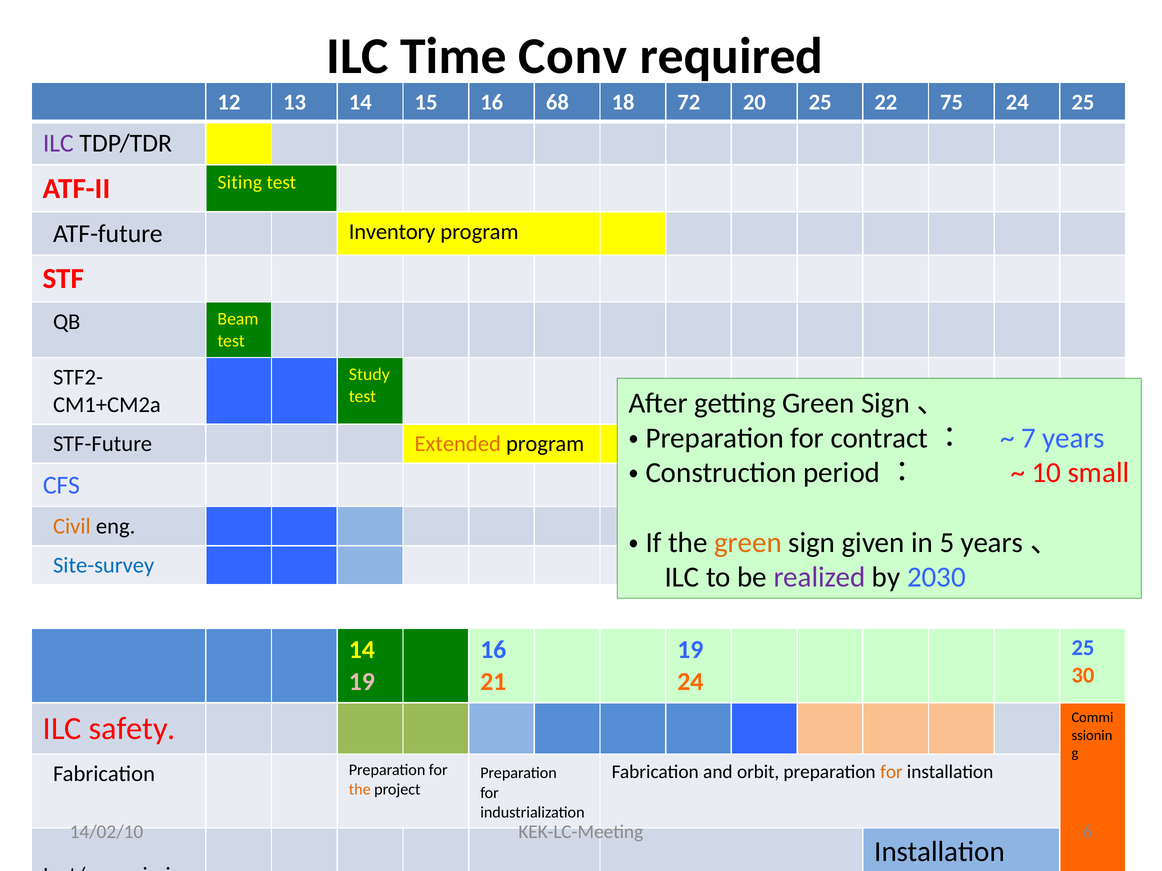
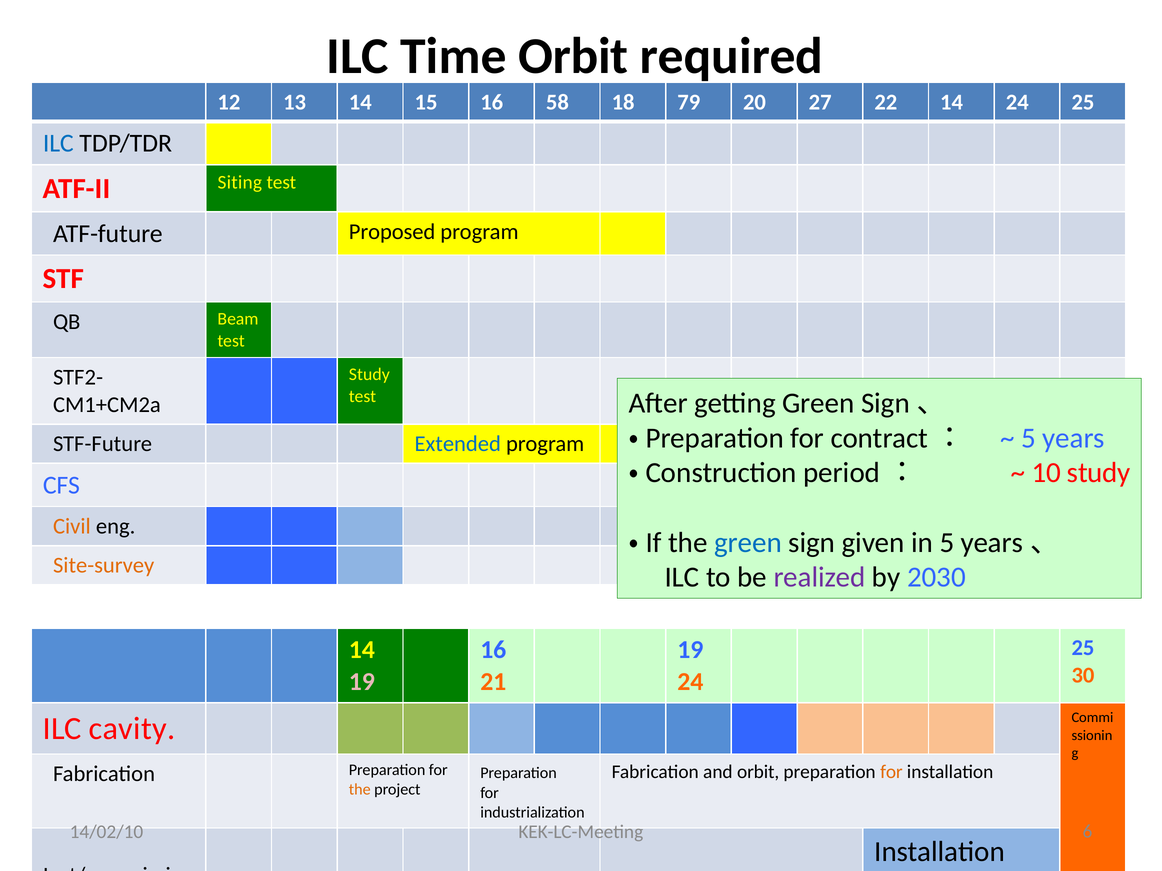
Time Conv: Conv -> Orbit (573, 56)
68: 68 -> 58 (557, 102)
72: 72 -> 79 (689, 102)
20 25: 25 -> 27 (820, 102)
22 75: 75 -> 14 (952, 102)
ILC colour: purple -> blue (58, 143)
Inventory: Inventory -> Proposed (392, 232)
7: 7 -> 5 (1028, 438)
Extended colour: orange -> blue (458, 444)
10 small: small -> study (1099, 473)
green colour: orange -> blue (748, 543)
Site-survey colour: blue -> orange (104, 566)
safety: safety -> cavity (132, 729)
